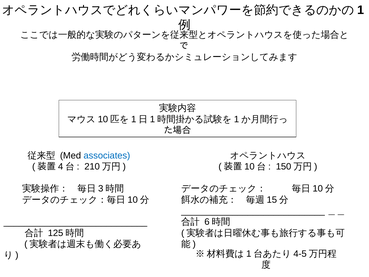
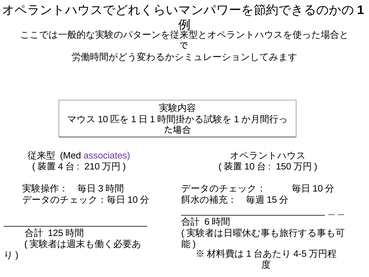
associates colour: blue -> purple (107, 155)
